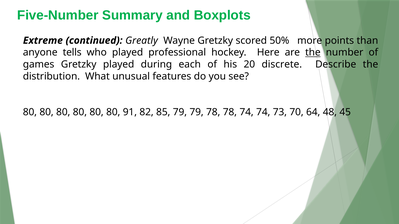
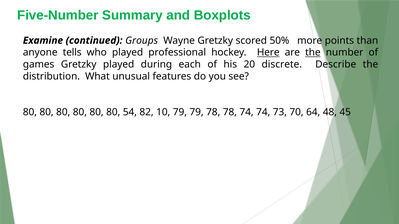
Extreme: Extreme -> Examine (43, 41)
Greatly: Greatly -> Groups (142, 41)
Here underline: none -> present (268, 53)
91: 91 -> 54 (130, 112)
85: 85 -> 10 (163, 112)
